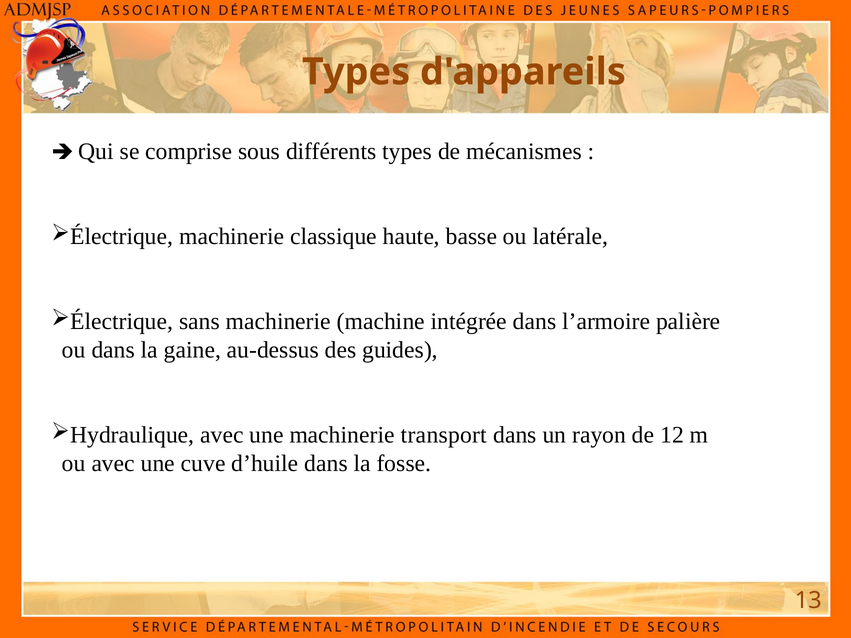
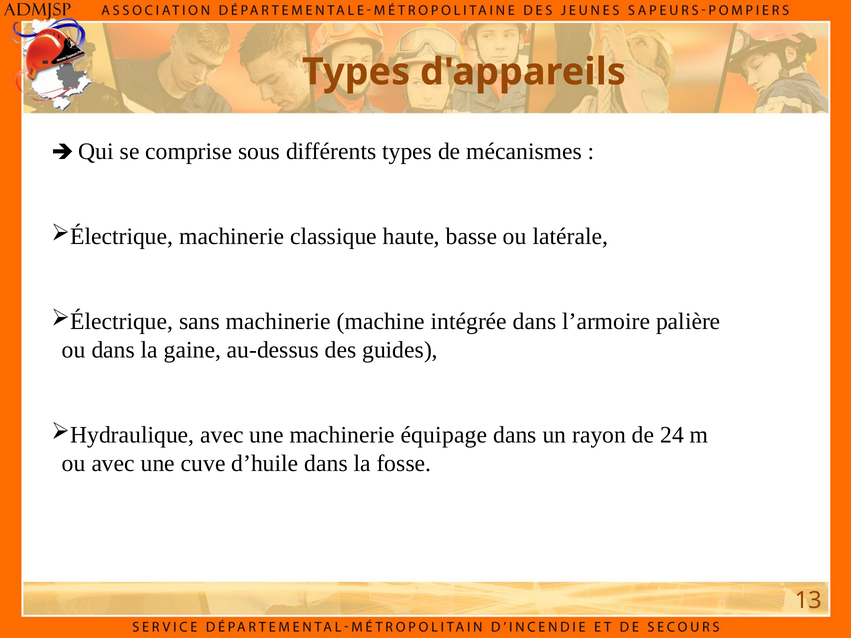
transport: transport -> équipage (444, 435)
12: 12 -> 24 (672, 435)
